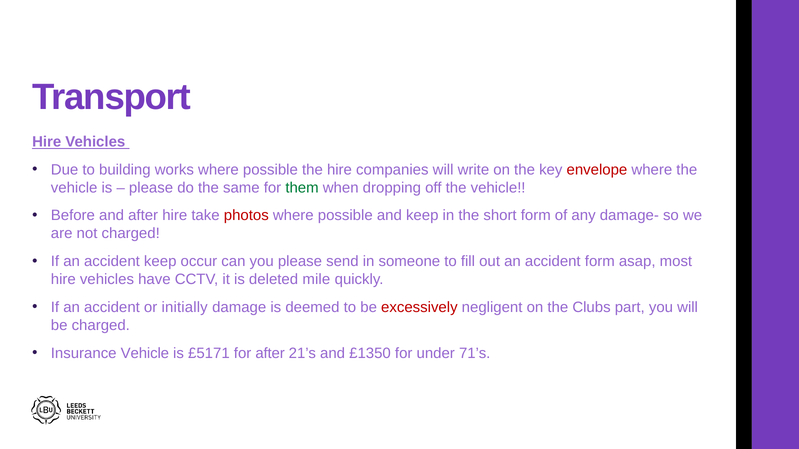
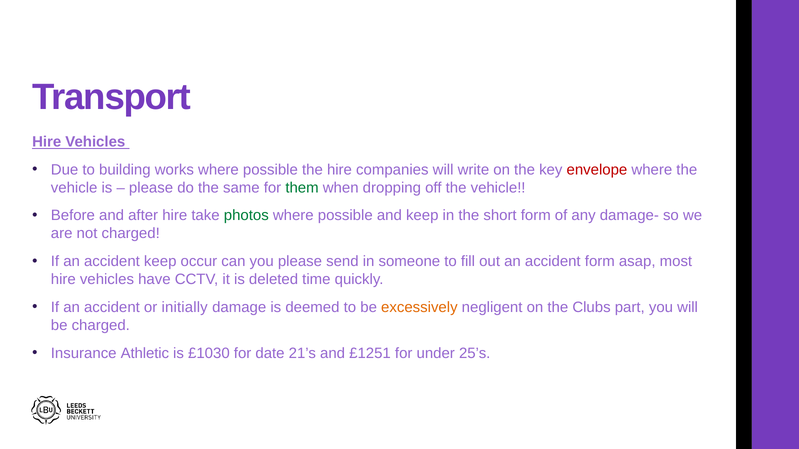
photos colour: red -> green (246, 216)
mile: mile -> time (316, 280)
excessively colour: red -> orange (419, 308)
Insurance Vehicle: Vehicle -> Athletic (145, 354)
£5171: £5171 -> £1030 (209, 354)
for after: after -> date (270, 354)
£1350: £1350 -> £1251 (370, 354)
71’s: 71’s -> 25’s (475, 354)
